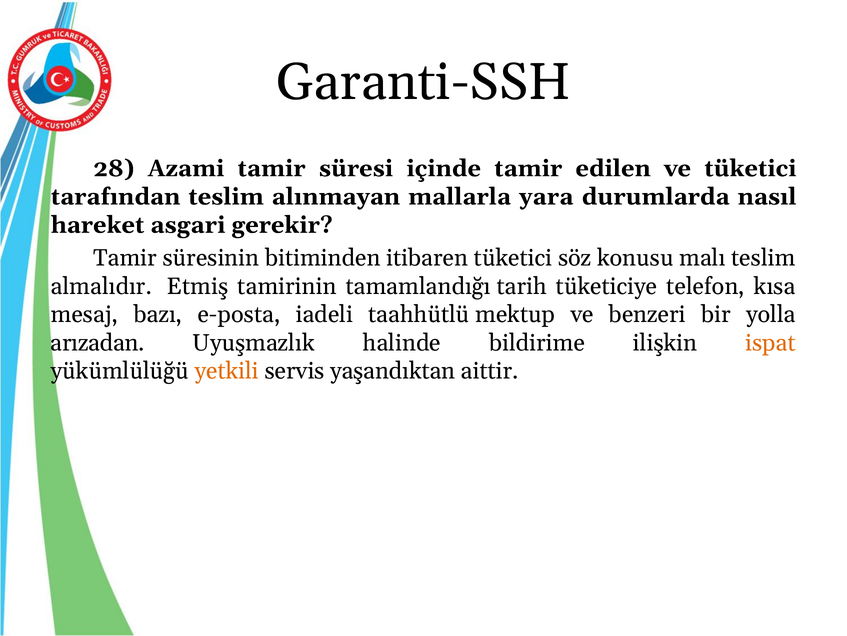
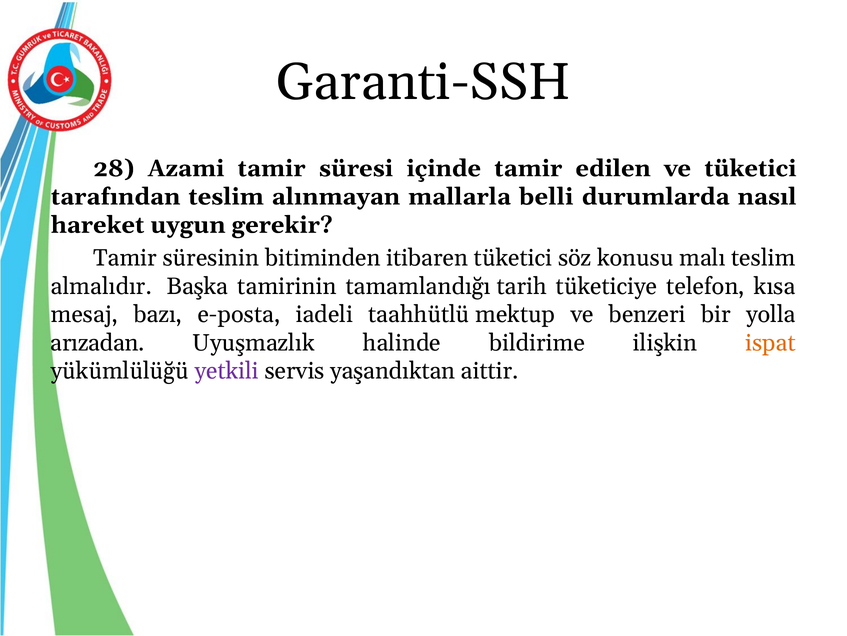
yara: yara -> belli (546, 196)
asgari: asgari -> uygun (188, 225)
Etmiş: Etmiş -> Başka (198, 286)
yetkili colour: orange -> purple (227, 371)
